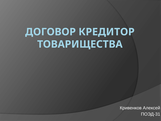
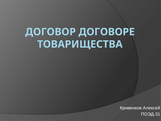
КРЕДИТОР: КРЕДИТОР -> ДОГОВОРЕ (107, 32)
